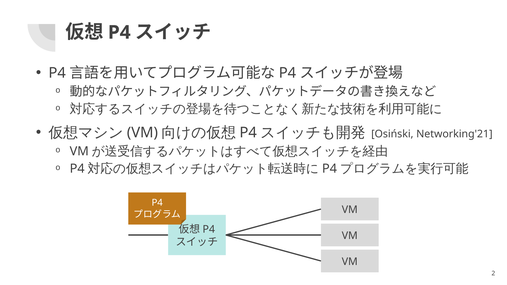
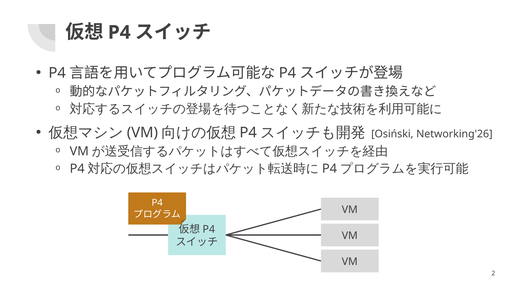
Networking'21: Networking'21 -> Networking'26 (454, 134)
